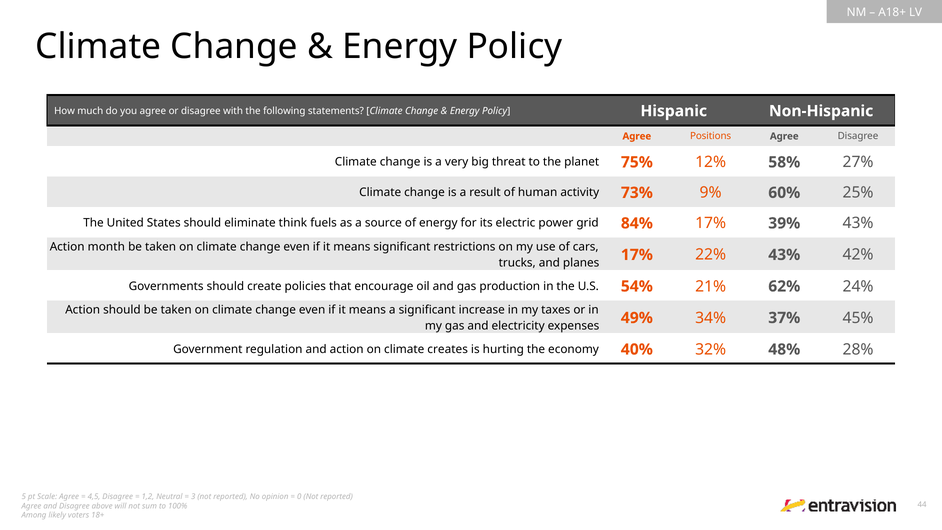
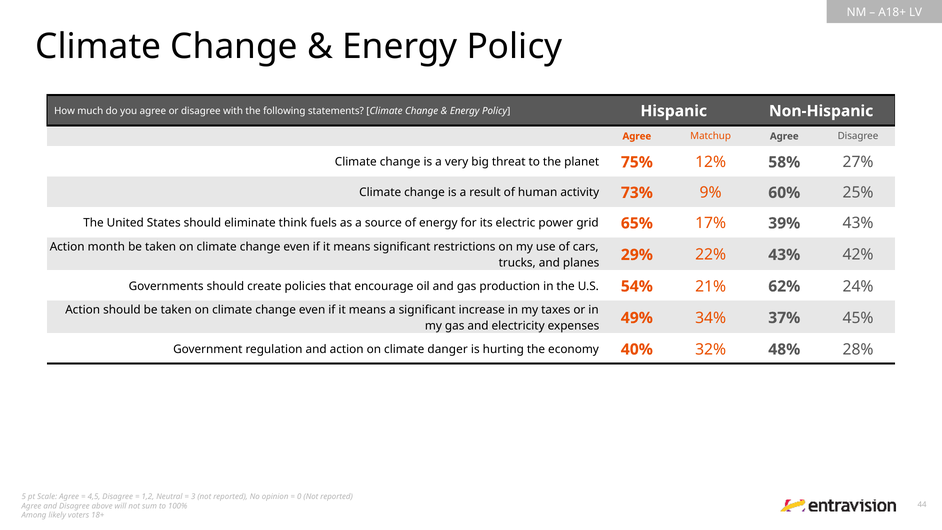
Positions: Positions -> Matchup (711, 136)
84%: 84% -> 65% (637, 223)
17%: 17% -> 29% (637, 255)
creates: creates -> danger (448, 349)
